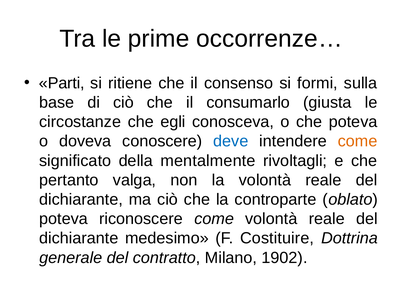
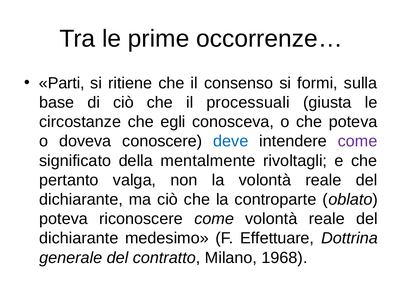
consumarlo: consumarlo -> processuali (248, 103)
come colour: orange -> purple (358, 142)
Costituire: Costituire -> Effettuare (277, 239)
1902: 1902 -> 1968 (285, 258)
